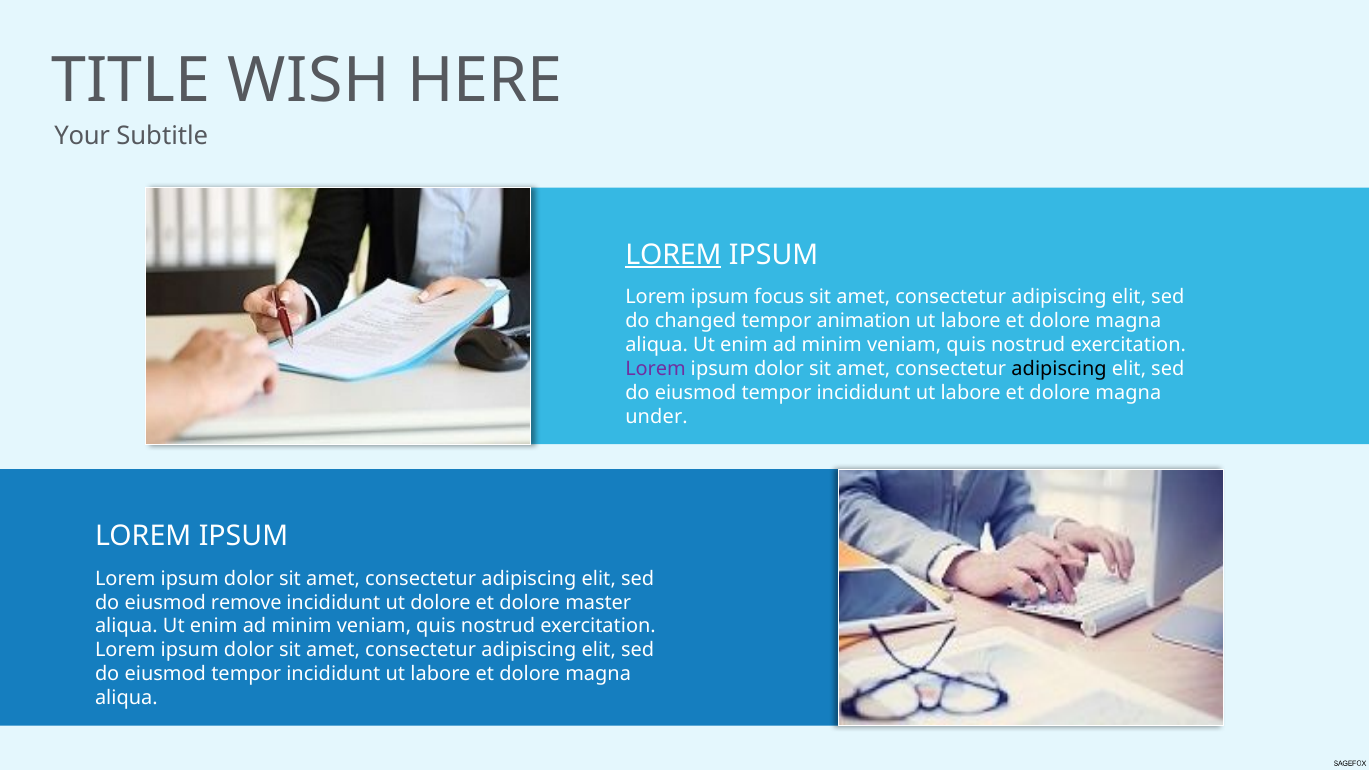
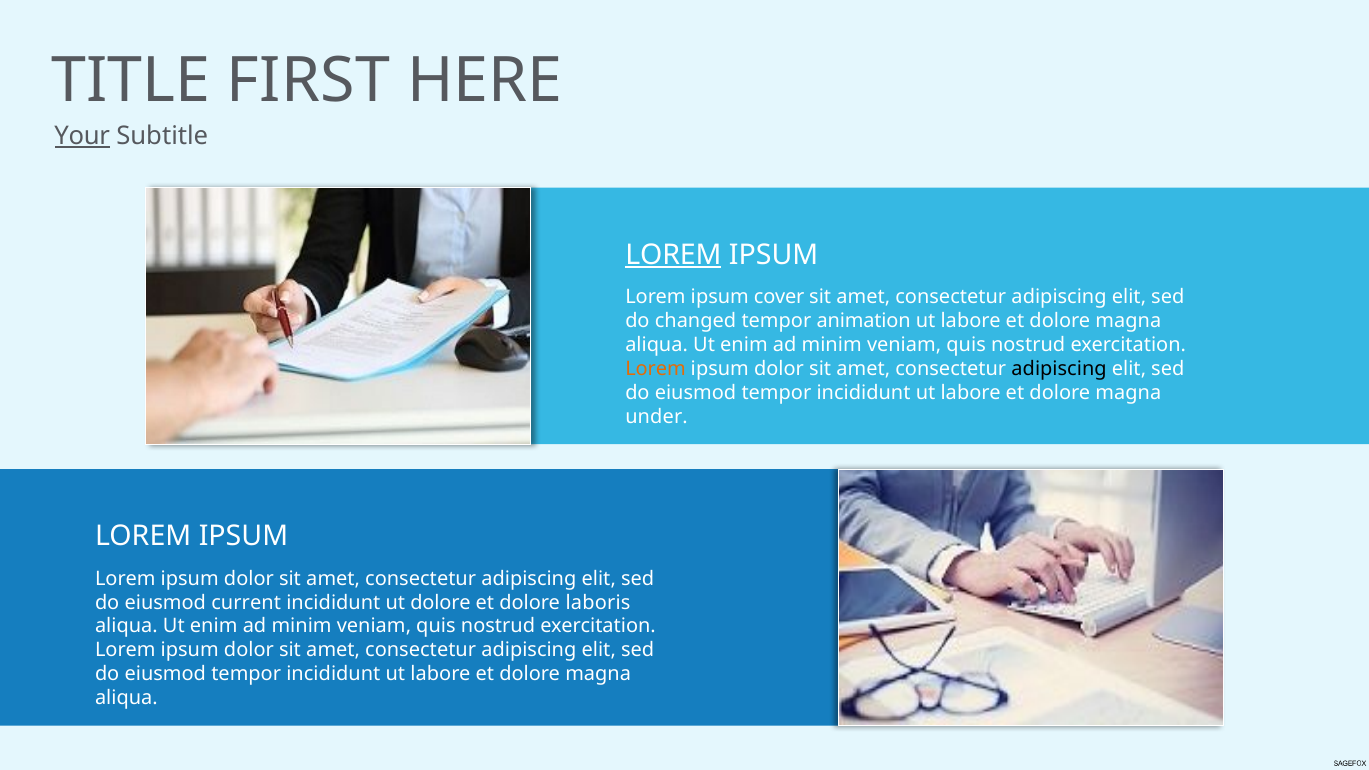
WISH: WISH -> FIRST (309, 81)
Your underline: none -> present (82, 136)
focus: focus -> cover (779, 297)
Lorem colour: purple -> orange (655, 369)
remove: remove -> current (246, 602)
master: master -> laboris (598, 602)
